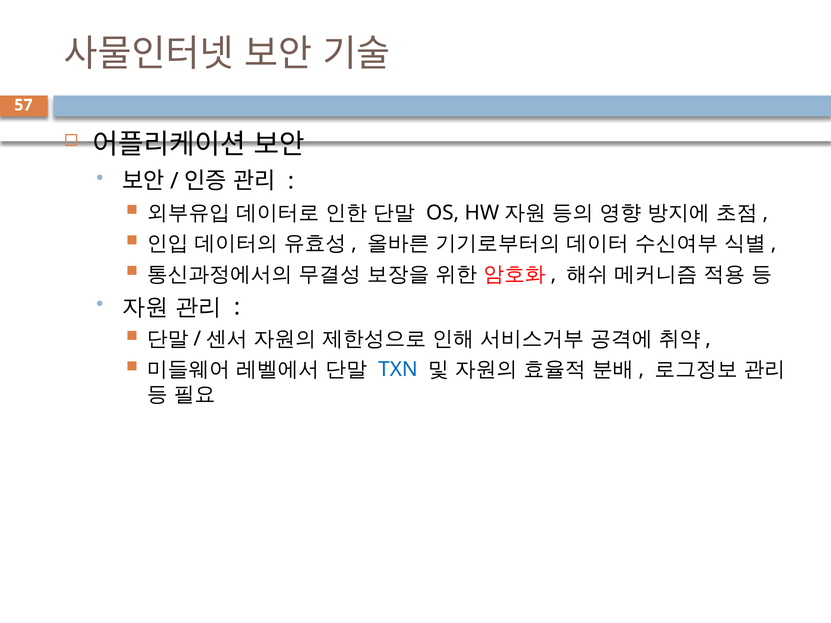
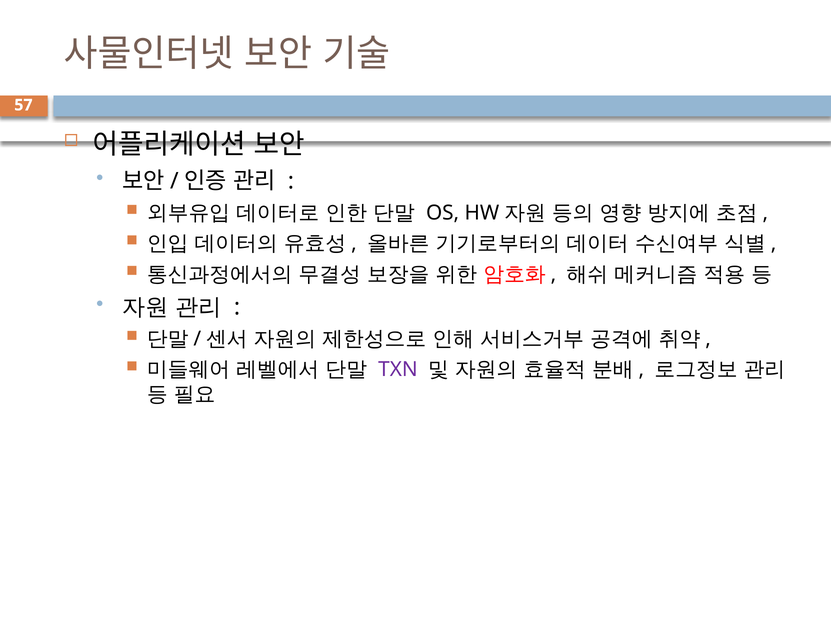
TXN colour: blue -> purple (398, 370)
